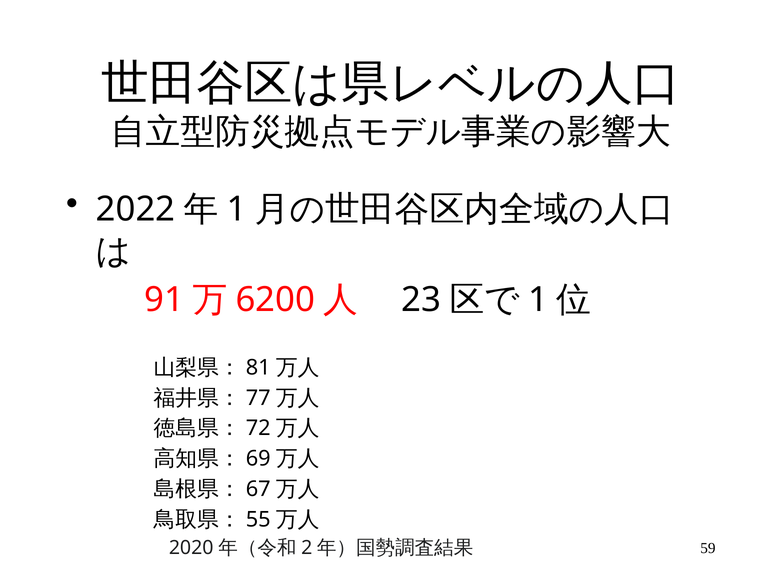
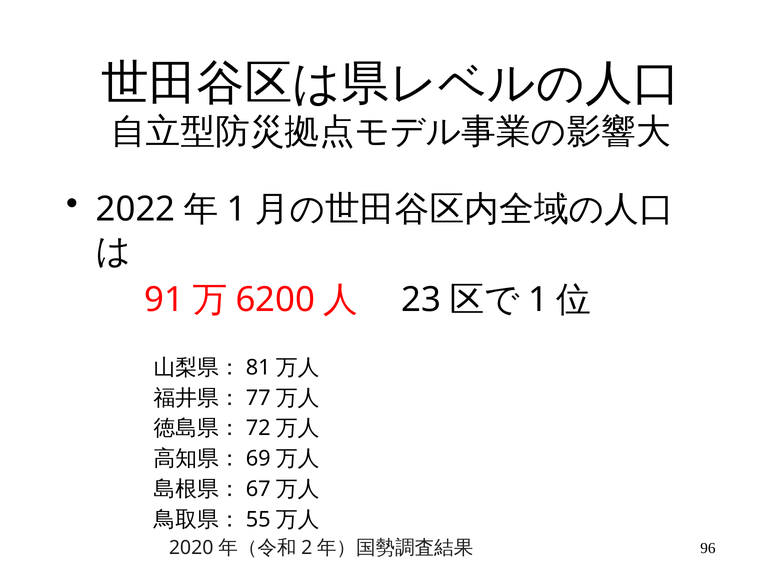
59: 59 -> 96 (708, 548)
